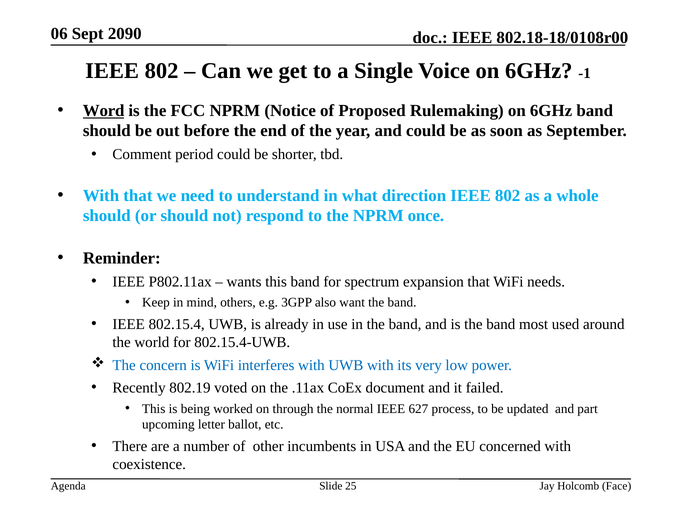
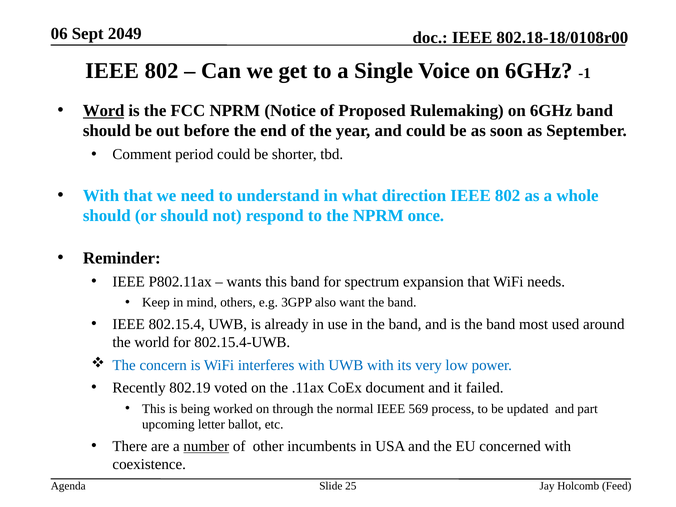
2090: 2090 -> 2049 (125, 34)
627: 627 -> 569 (418, 409)
number underline: none -> present (206, 446)
Face: Face -> Feed (617, 486)
